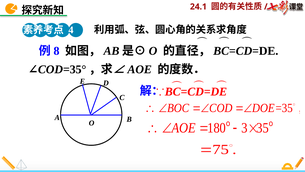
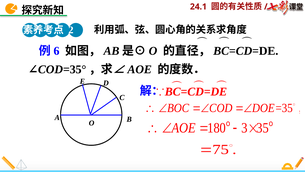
4: 4 -> 2 (71, 30)
8: 8 -> 6 (56, 51)
